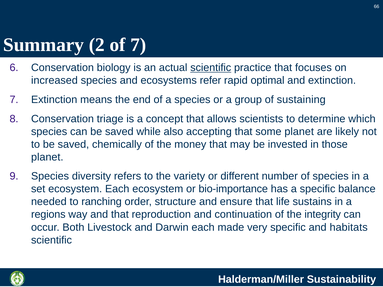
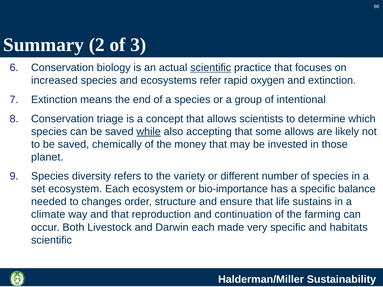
of 7: 7 -> 3 (138, 45)
optimal: optimal -> oxygen (268, 81)
sustaining: sustaining -> intentional (301, 100)
while underline: none -> present (149, 132)
some planet: planet -> allows (299, 132)
ranching: ranching -> changes (102, 202)
regions: regions -> climate (48, 215)
integrity: integrity -> farming (323, 215)
